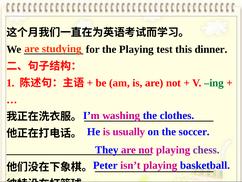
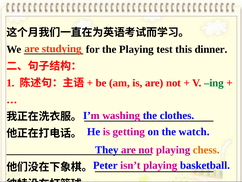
usually: usually -> getting (129, 131)
soccer: soccer -> watch (194, 131)
chess colour: purple -> orange (206, 150)
